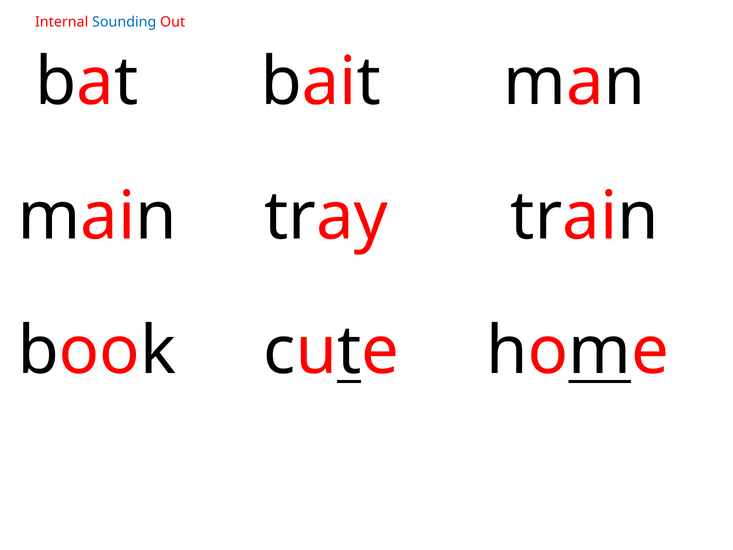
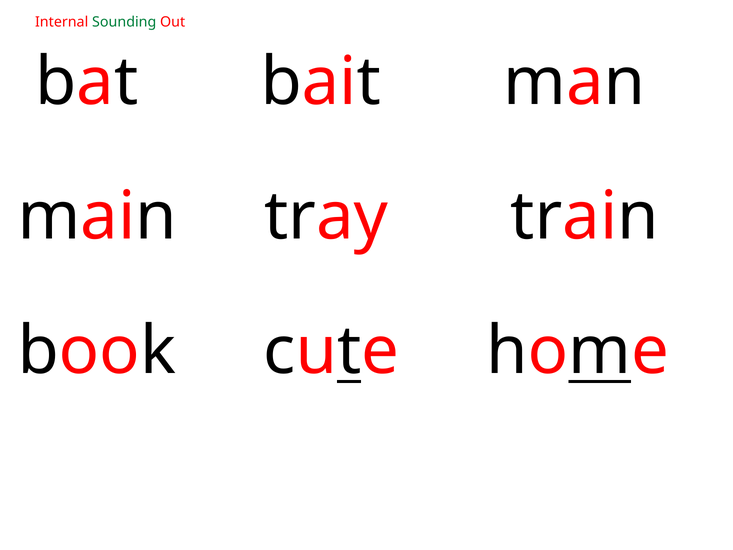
Sounding colour: blue -> green (124, 22)
